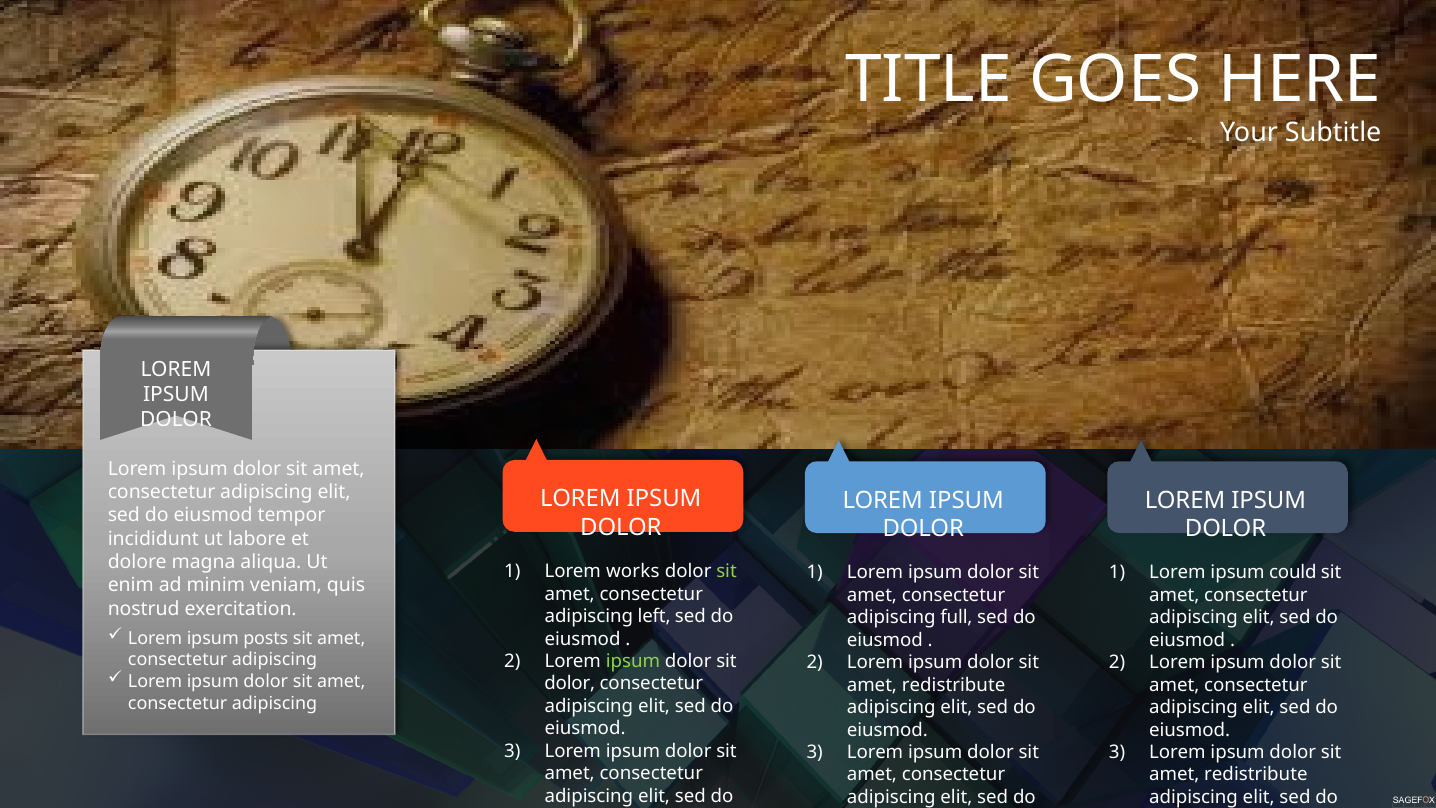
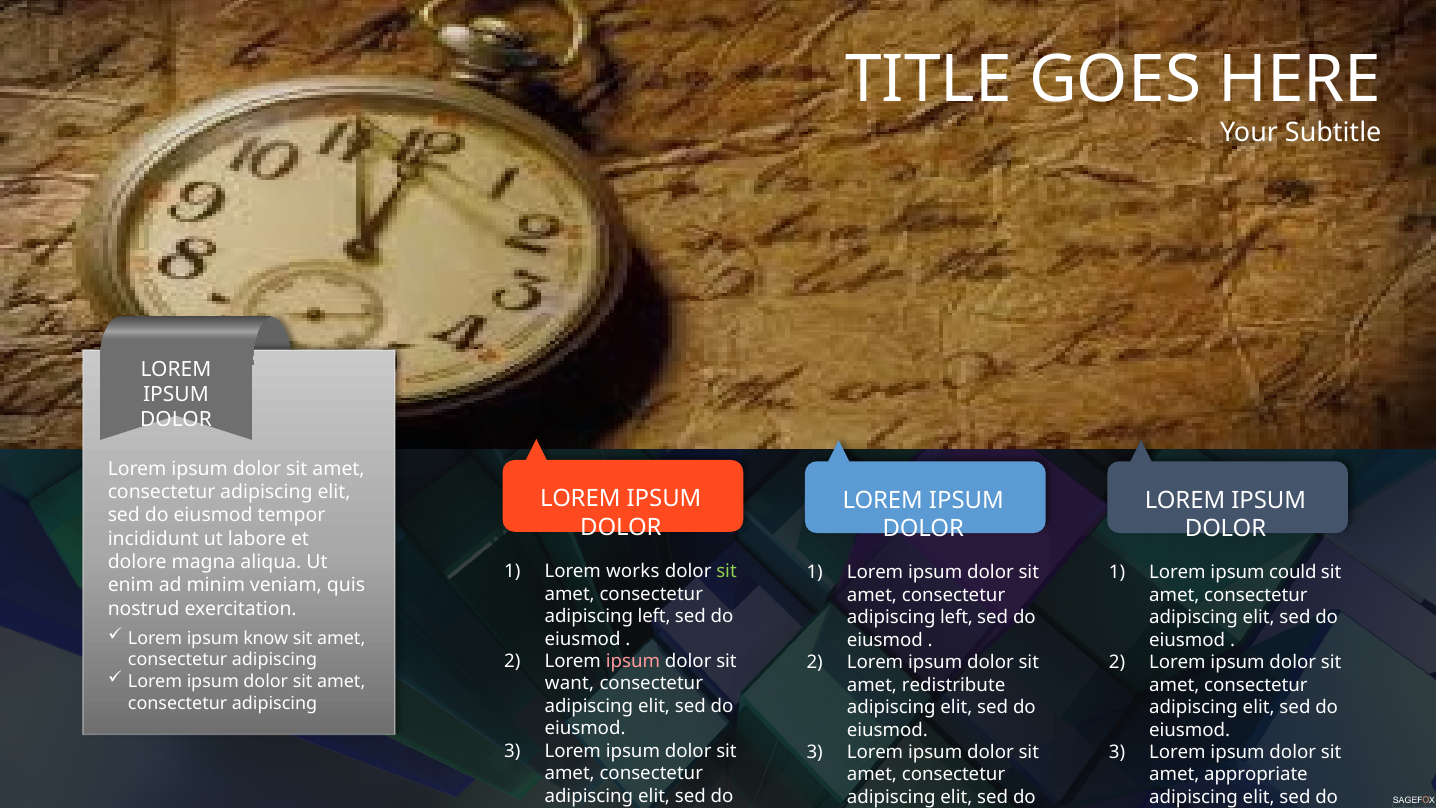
full: full -> left (956, 617)
posts: posts -> know (266, 638)
ipsum colour: light green -> pink (633, 661)
dolor: dolor -> want (570, 683)
redistribute: redistribute -> appropriate (1256, 774)
